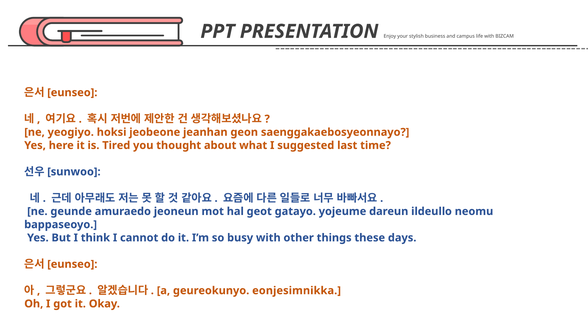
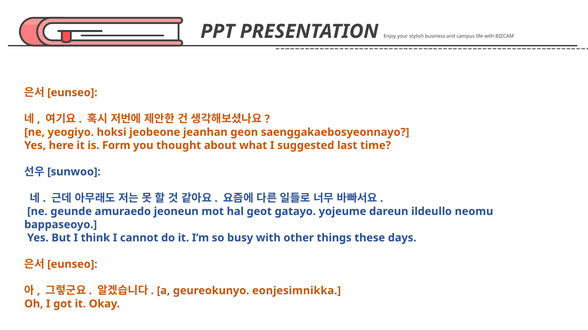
Tired: Tired -> Form (116, 146)
